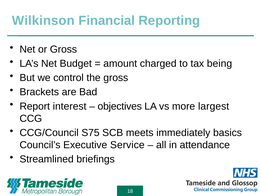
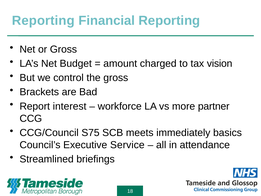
Wilkinson: Wilkinson -> Reporting (43, 21)
being: being -> vision (220, 63)
objectives: objectives -> workforce (120, 106)
largest: largest -> partner (214, 106)
